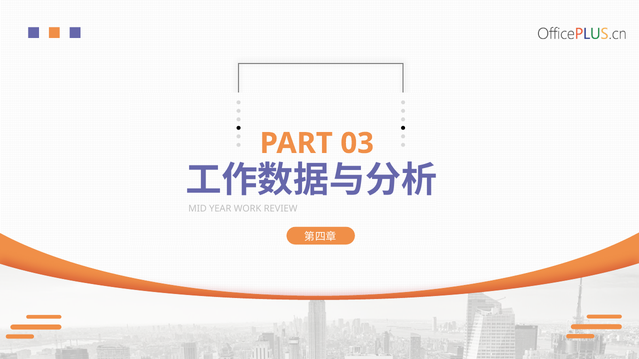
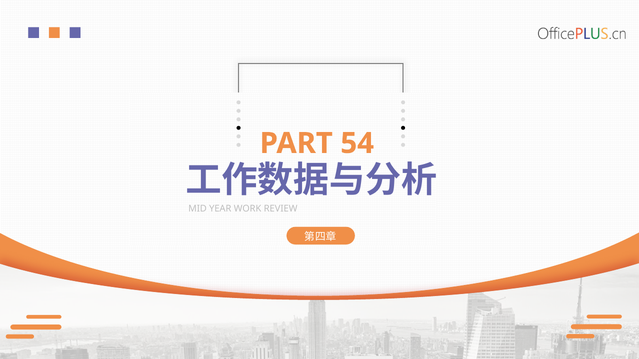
03: 03 -> 54 (357, 143)
